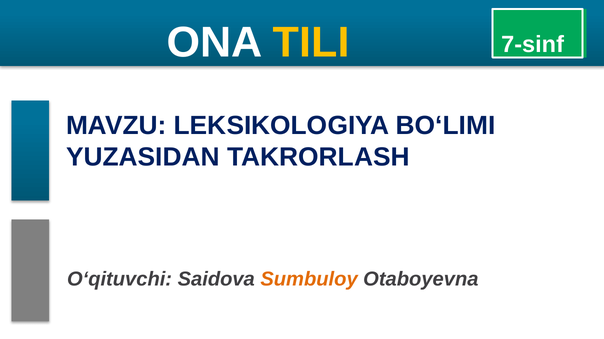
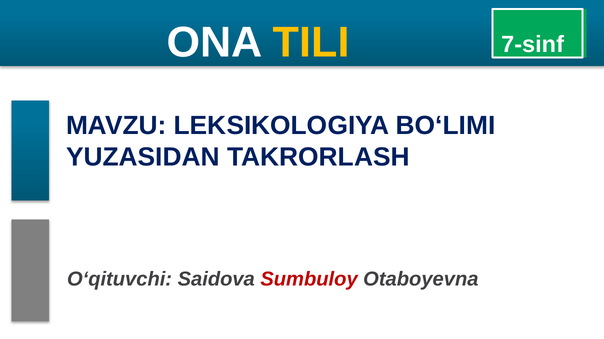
Sumbuloy colour: orange -> red (309, 280)
